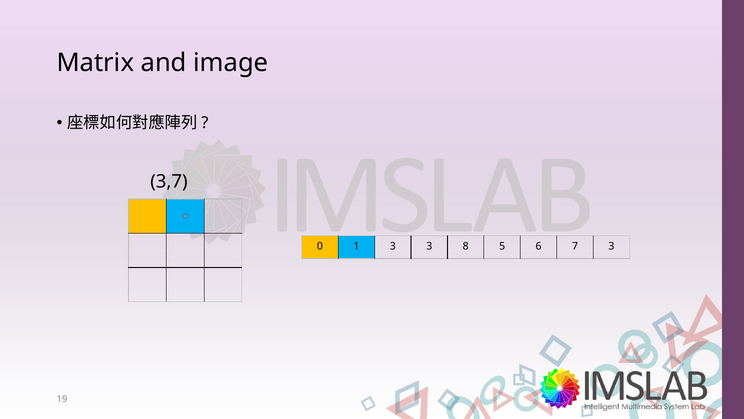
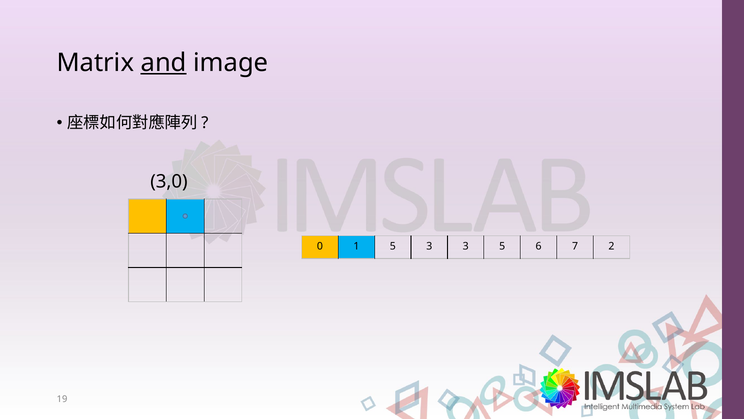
and underline: none -> present (164, 63)
3,7: 3,7 -> 3,0 (169, 181)
1 3: 3 -> 5 (393, 246)
3 8: 8 -> 3 (466, 246)
7 3: 3 -> 2 (611, 246)
